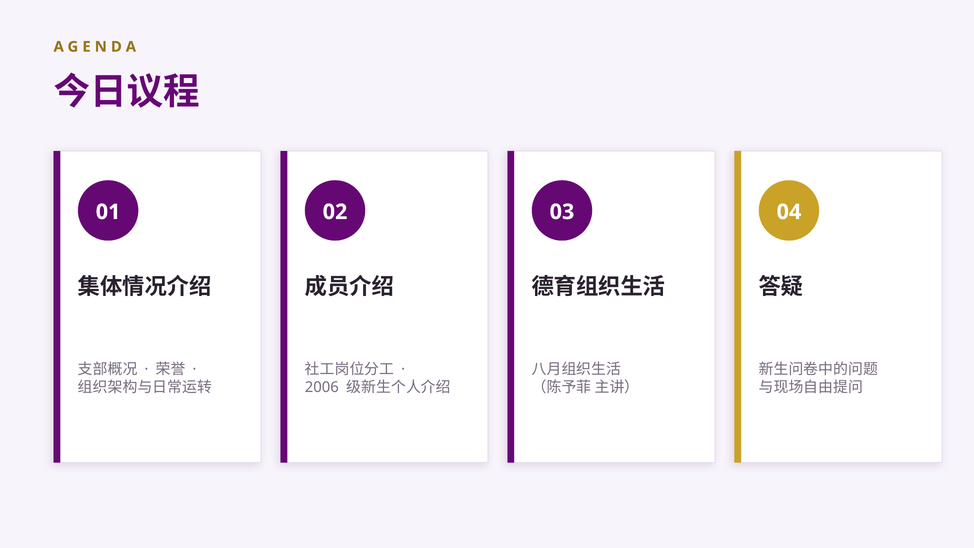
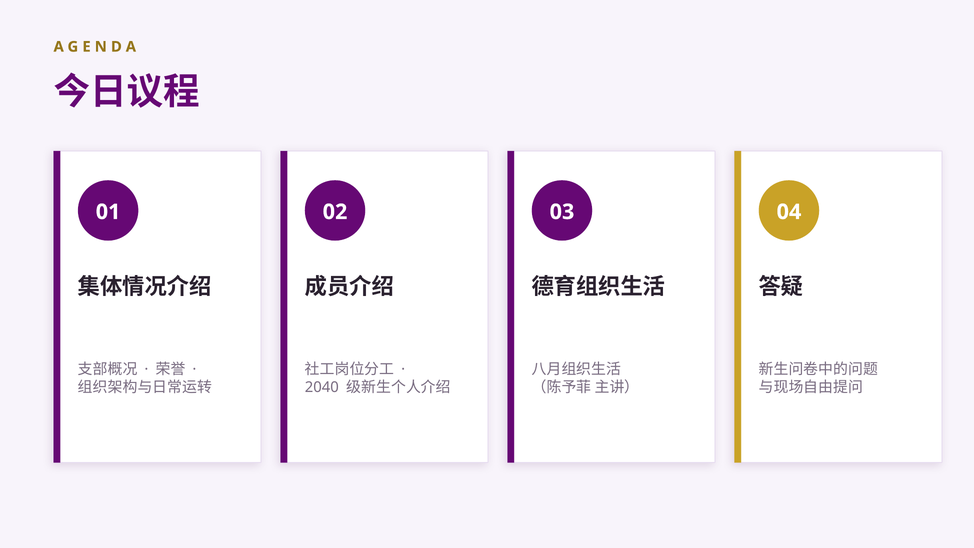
2006: 2006 -> 2040 (322, 387)
